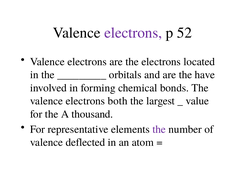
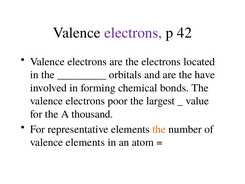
52: 52 -> 42 (184, 33)
both: both -> poor (118, 101)
the colour: purple -> orange (159, 129)
valence deflected: deflected -> elements (85, 142)
